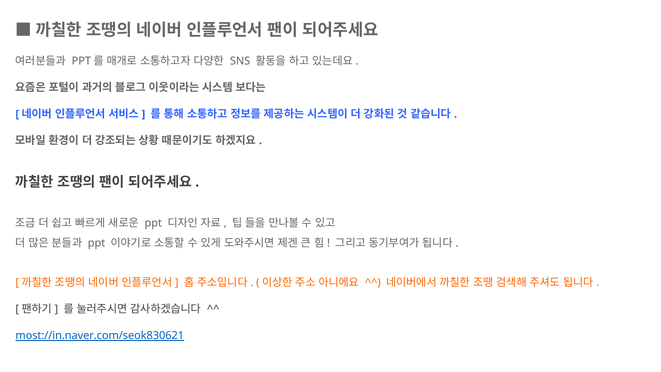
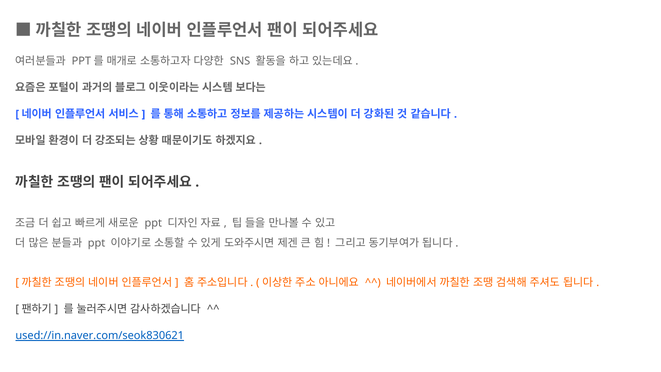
most://in.naver.com/seok830621: most://in.naver.com/seok830621 -> used://in.naver.com/seok830621 (100, 335)
